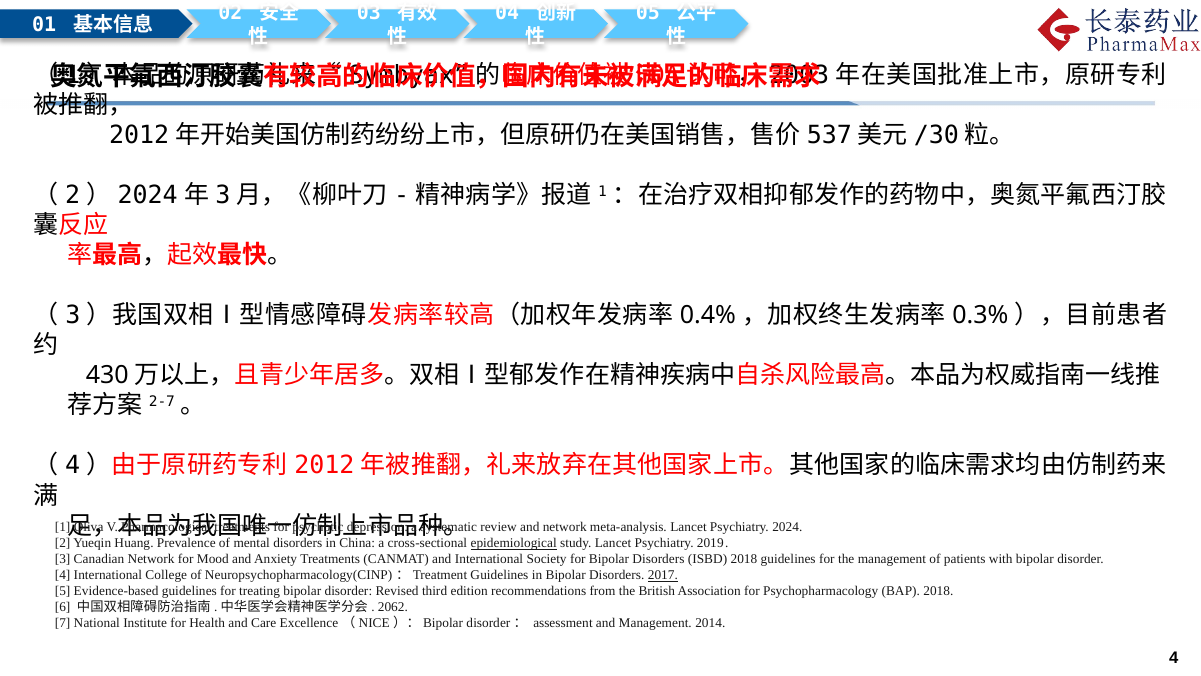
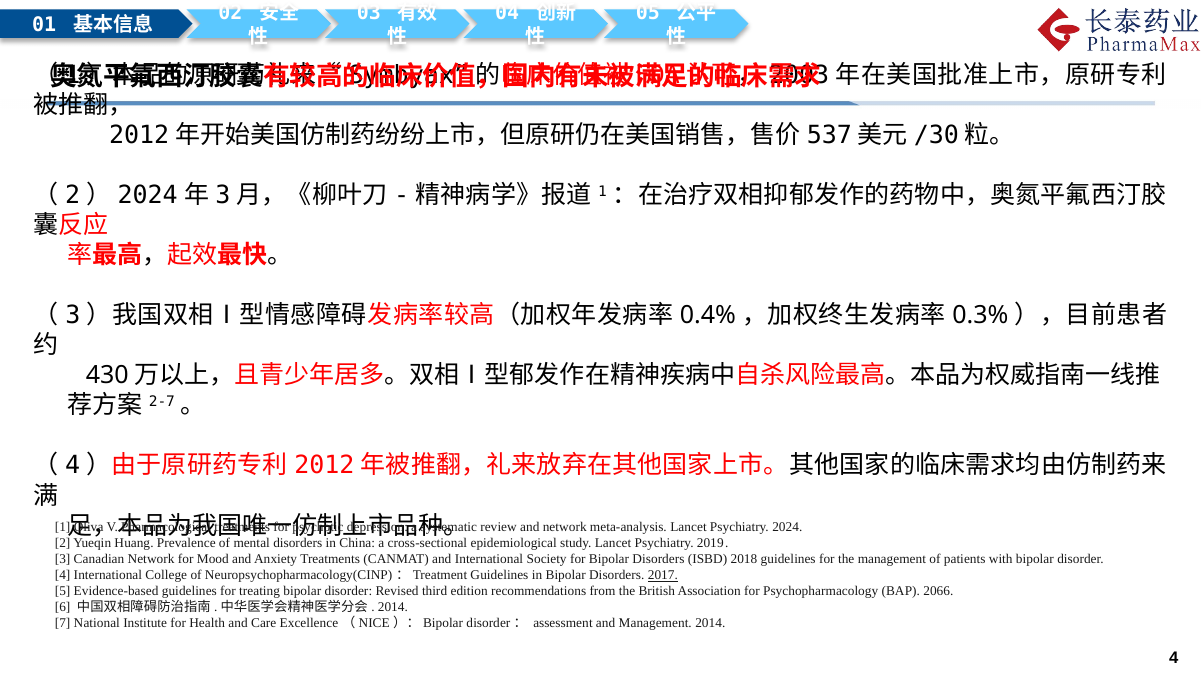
epidemiological underline: present -> none (514, 543)
BAP 2018: 2018 -> 2066 (938, 591)
2062: 2062 -> 2014 (393, 607)
